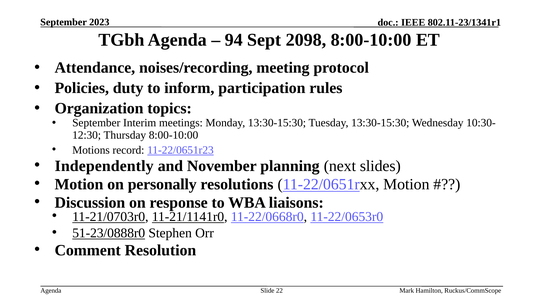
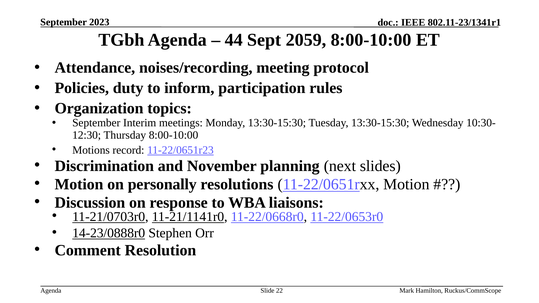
94: 94 -> 44 (234, 40)
2098: 2098 -> 2059 (306, 40)
Independently: Independently -> Discrimination (104, 166)
51-23/0888r0: 51-23/0888r0 -> 14-23/0888r0 (109, 233)
